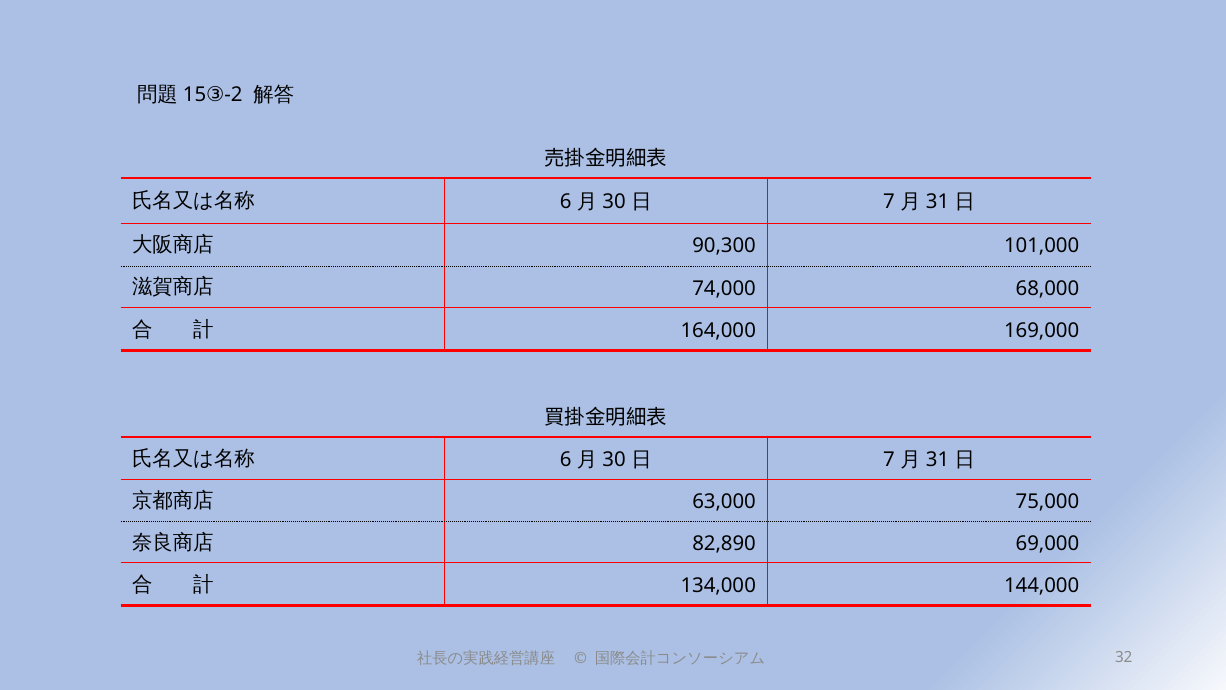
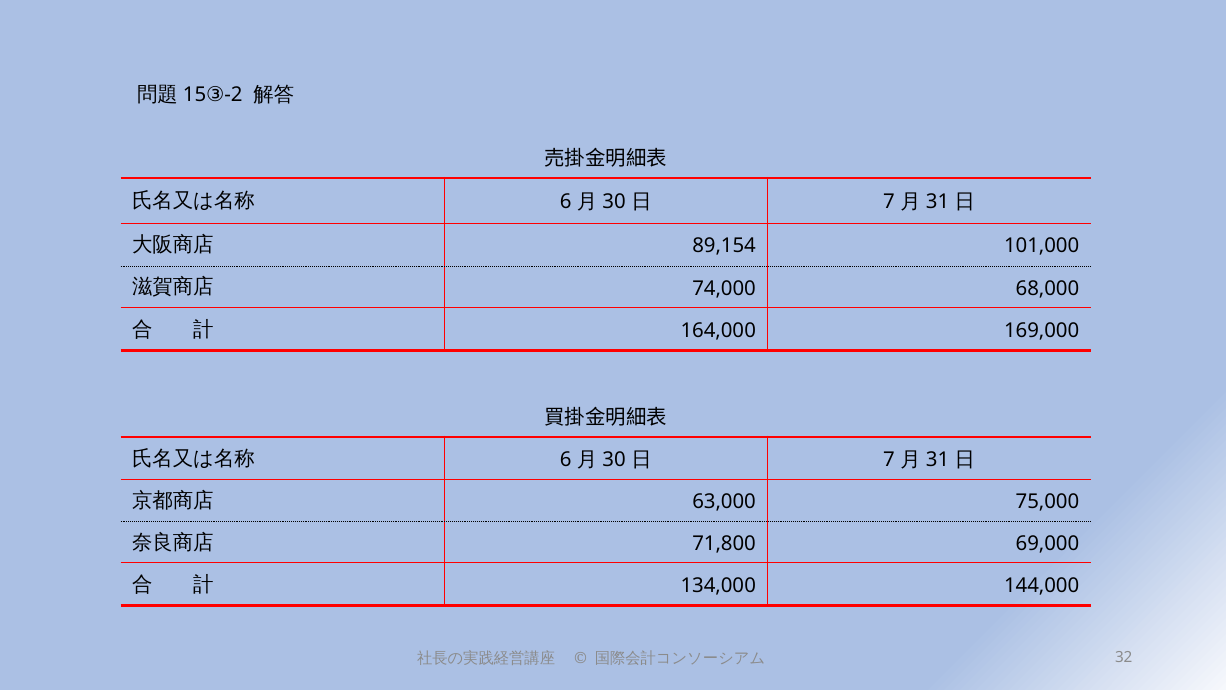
90,300: 90,300 -> 89,154 (724, 246)
82,890: 82,890 -> 71,800 (724, 543)
